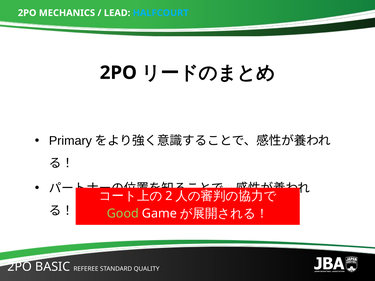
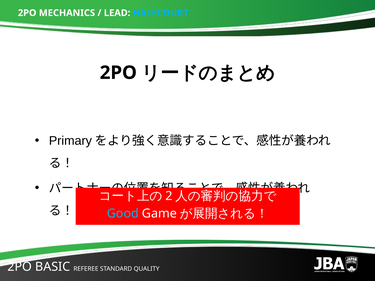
Good colour: light green -> light blue (123, 214)
